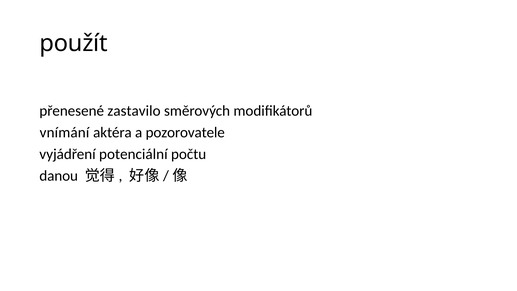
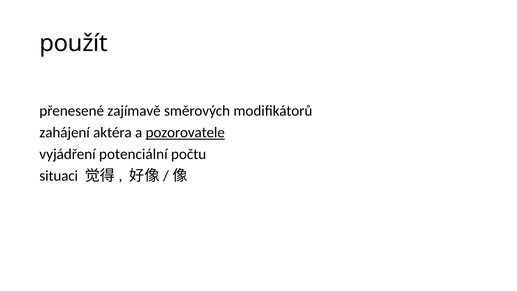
zastavilo: zastavilo -> zajímavě (134, 111)
vnímání: vnímání -> zahájení (65, 132)
pozorovatele underline: none -> present (185, 132)
danou: danou -> situaci (59, 176)
